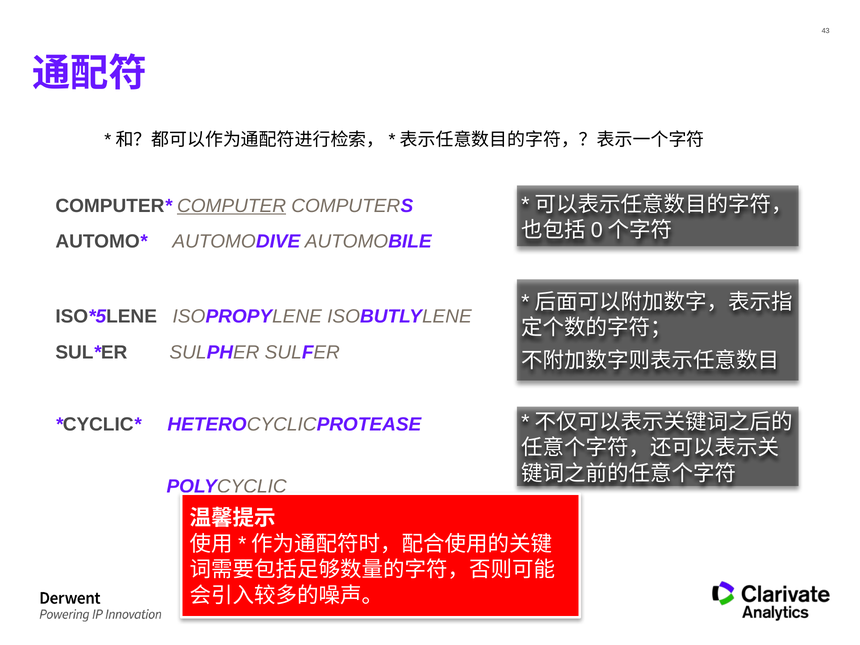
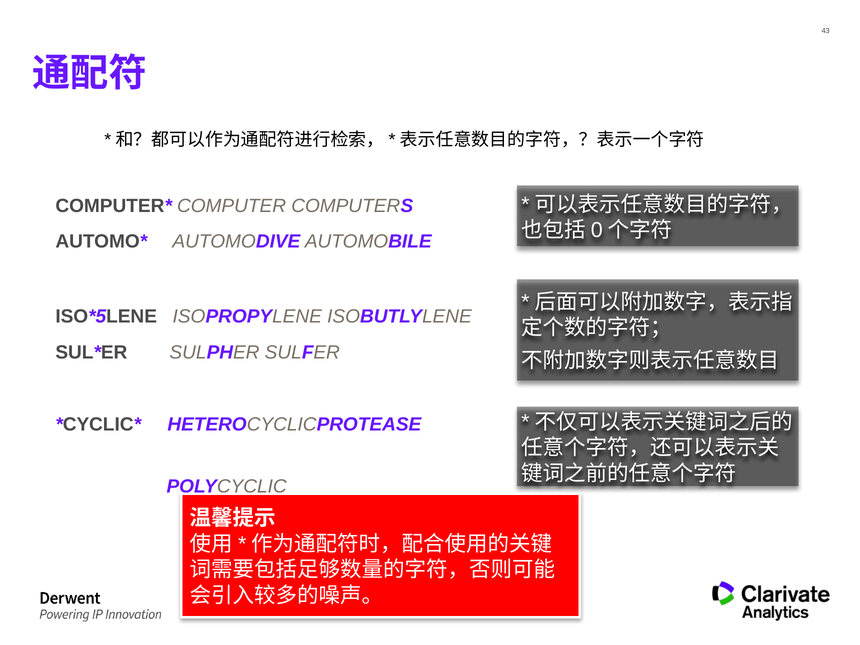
COMPUTER underline: present -> none (232, 206)
